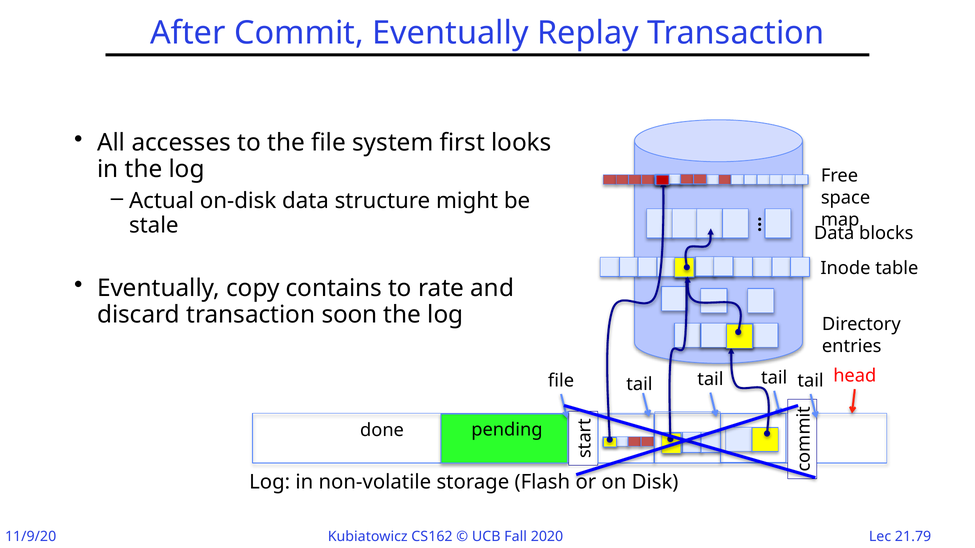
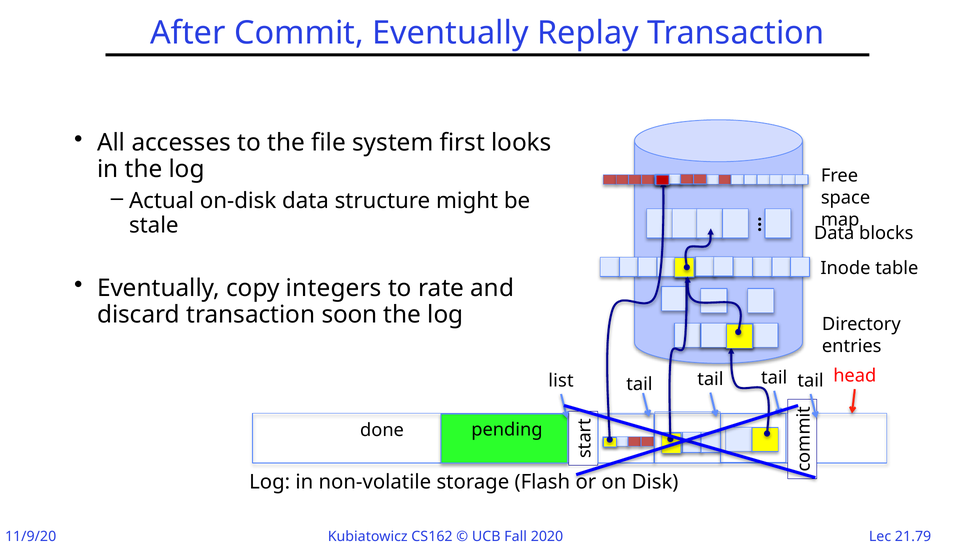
contains: contains -> integers (334, 289)
file: file -> list (561, 381)
